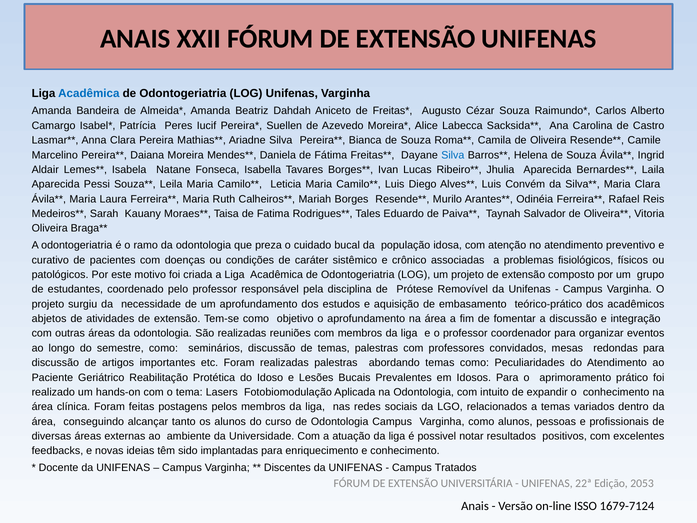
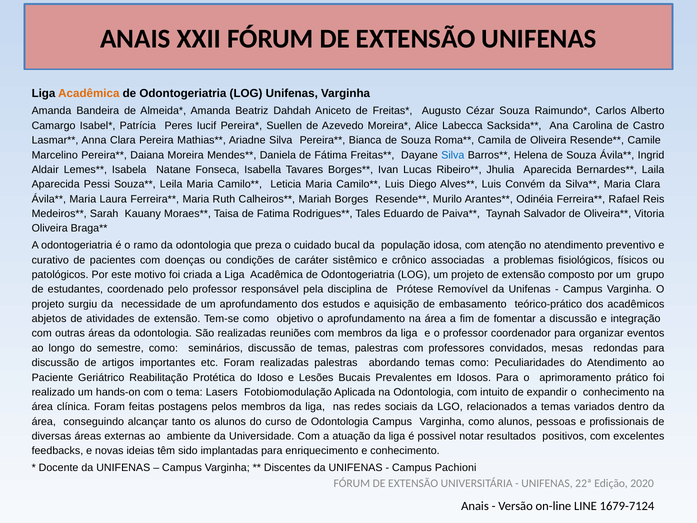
Acadêmica colour: blue -> orange (89, 94)
Tratados: Tratados -> Pachioni (456, 468)
2053: 2053 -> 2020 (642, 483)
ISSO: ISSO -> LINE (585, 506)
